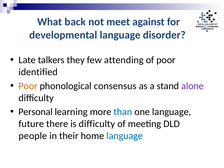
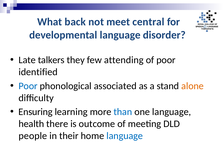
against: against -> central (148, 22)
Poor colour: orange -> blue (28, 86)
consensus: consensus -> associated (115, 86)
alone colour: purple -> orange (193, 86)
Personal: Personal -> Ensuring (36, 112)
future: future -> health (31, 124)
is difficulty: difficulty -> outcome (97, 124)
